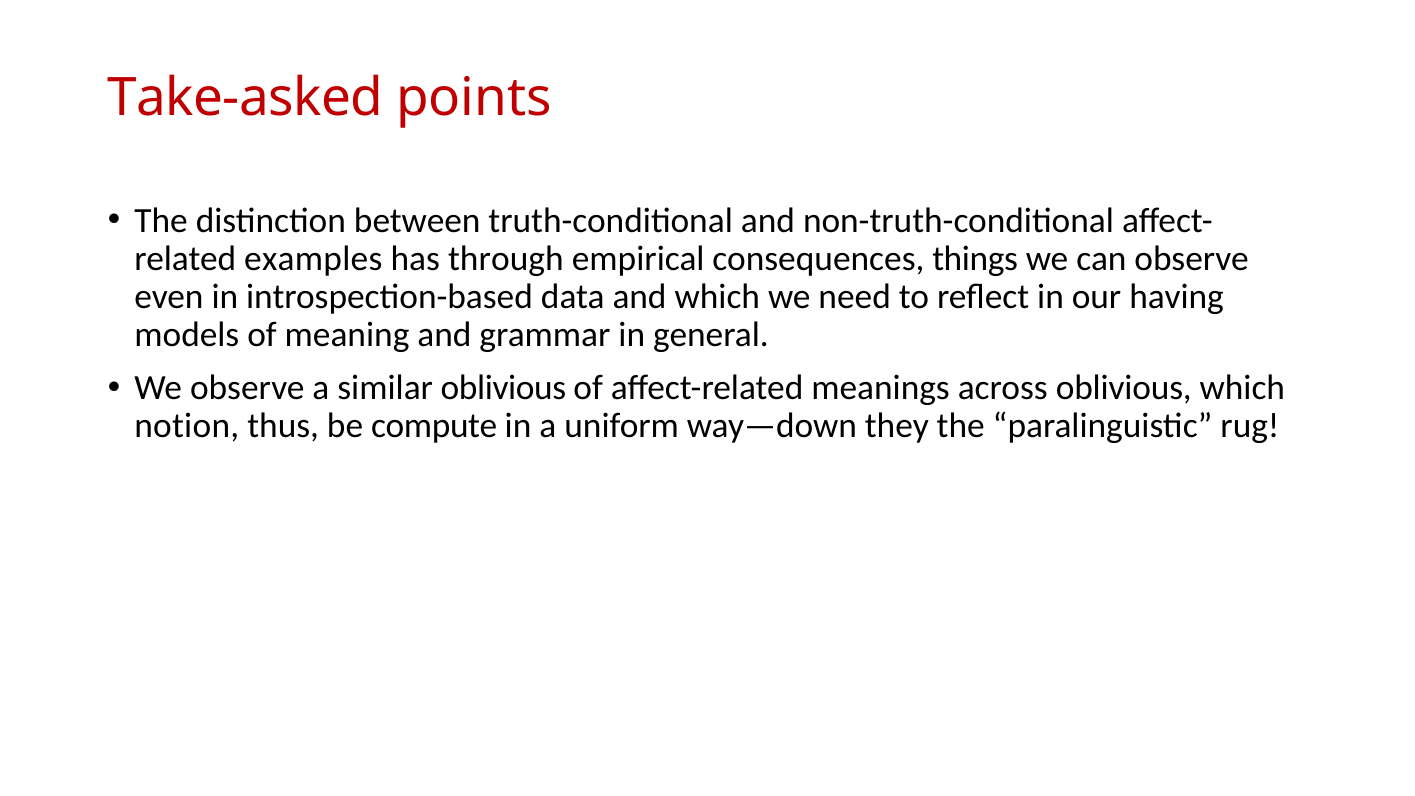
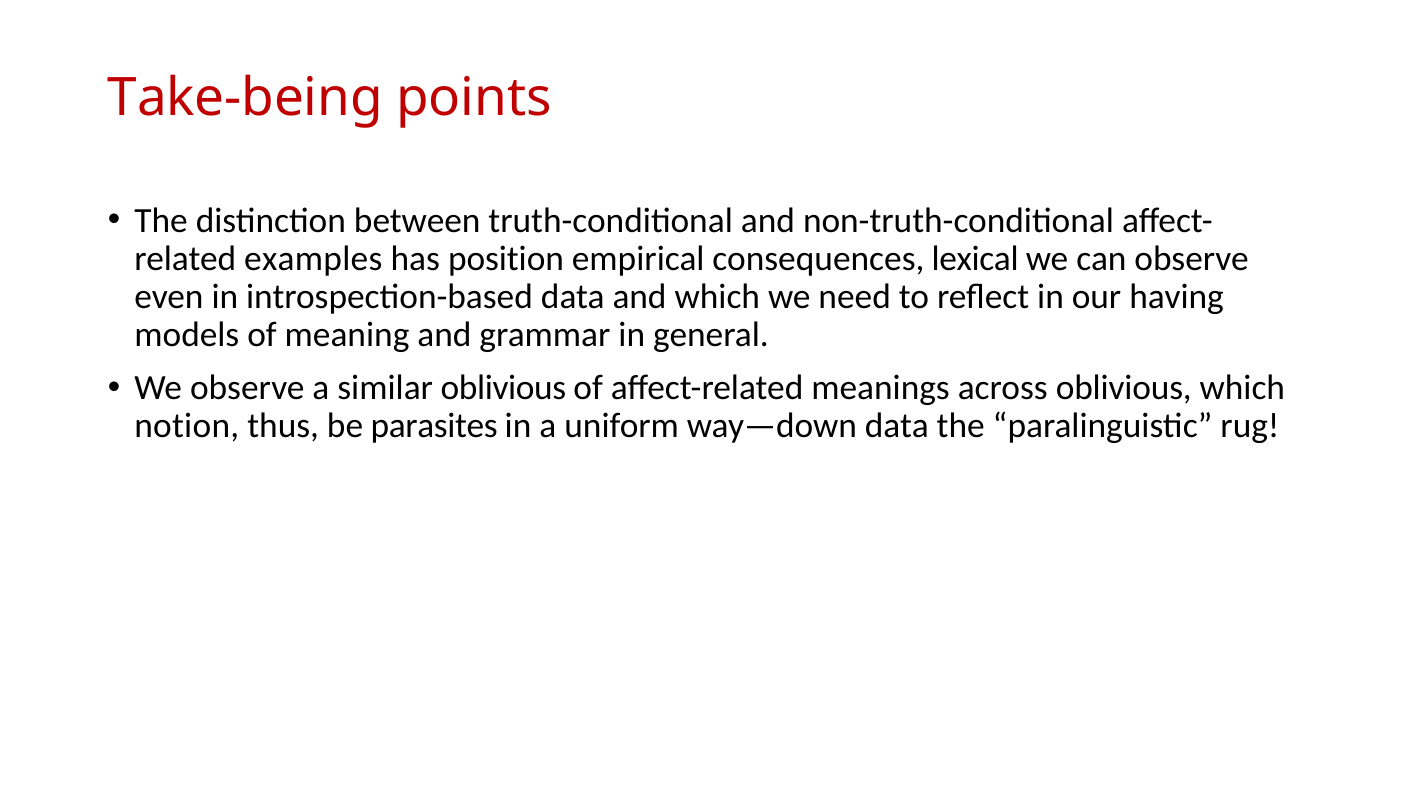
Take-asked: Take-asked -> Take-being (245, 98)
through: through -> position (506, 259)
things: things -> lexical (975, 259)
compute: compute -> parasites (434, 426)
way—down they: they -> data (897, 426)
